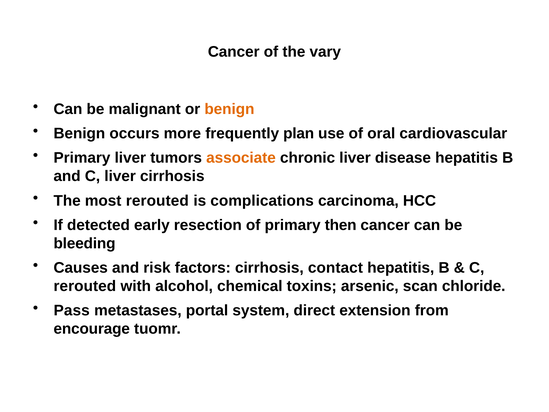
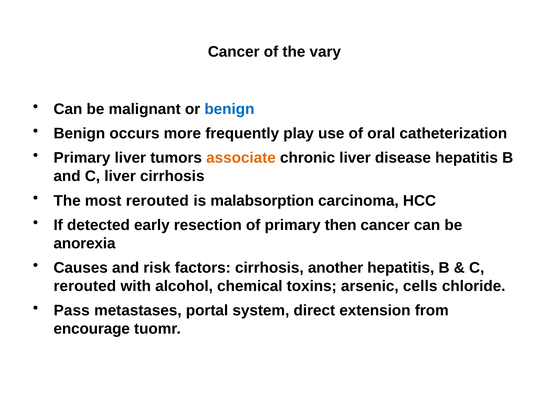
benign colour: orange -> blue (229, 109)
plan: plan -> play (299, 133)
cardiovascular: cardiovascular -> catheterization (453, 133)
complications: complications -> malabsorption (262, 201)
bleeding: bleeding -> anorexia (85, 243)
contact: contact -> another (336, 268)
scan: scan -> cells (420, 286)
